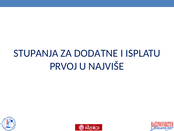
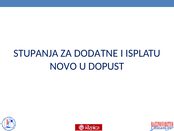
PRVOJ: PRVOJ -> NOVO (63, 66)
NAJVIŠE: NAJVIŠE -> DOPUST (106, 66)
